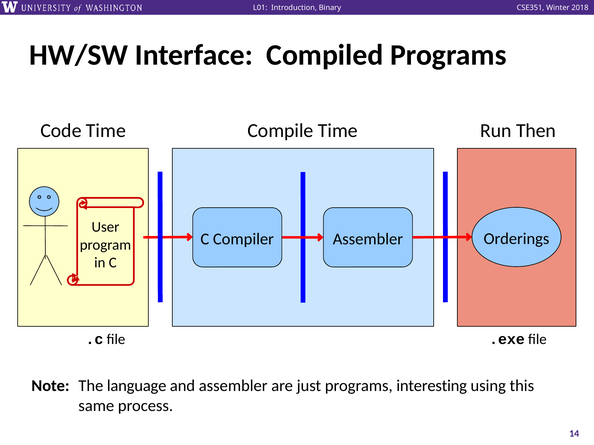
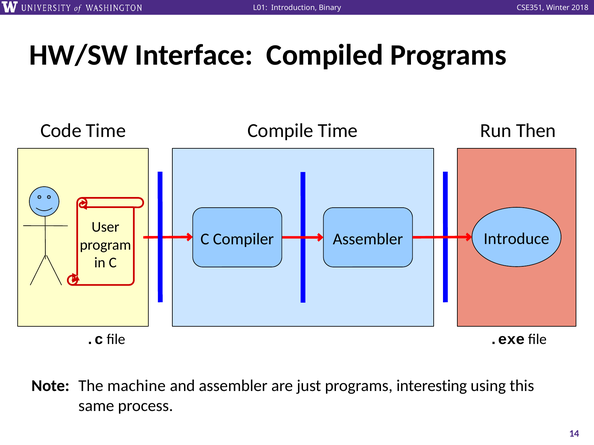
Orderings: Orderings -> Introduce (516, 239)
language: language -> machine (136, 386)
